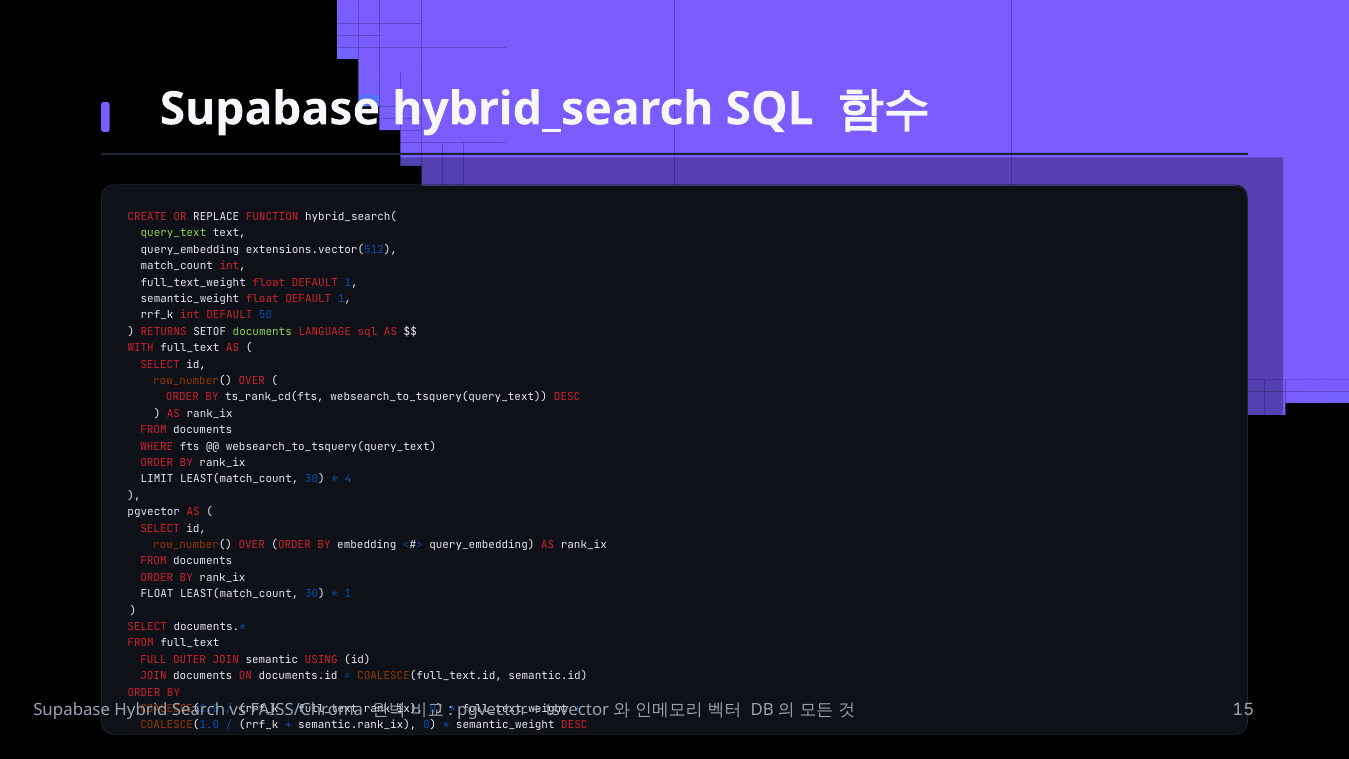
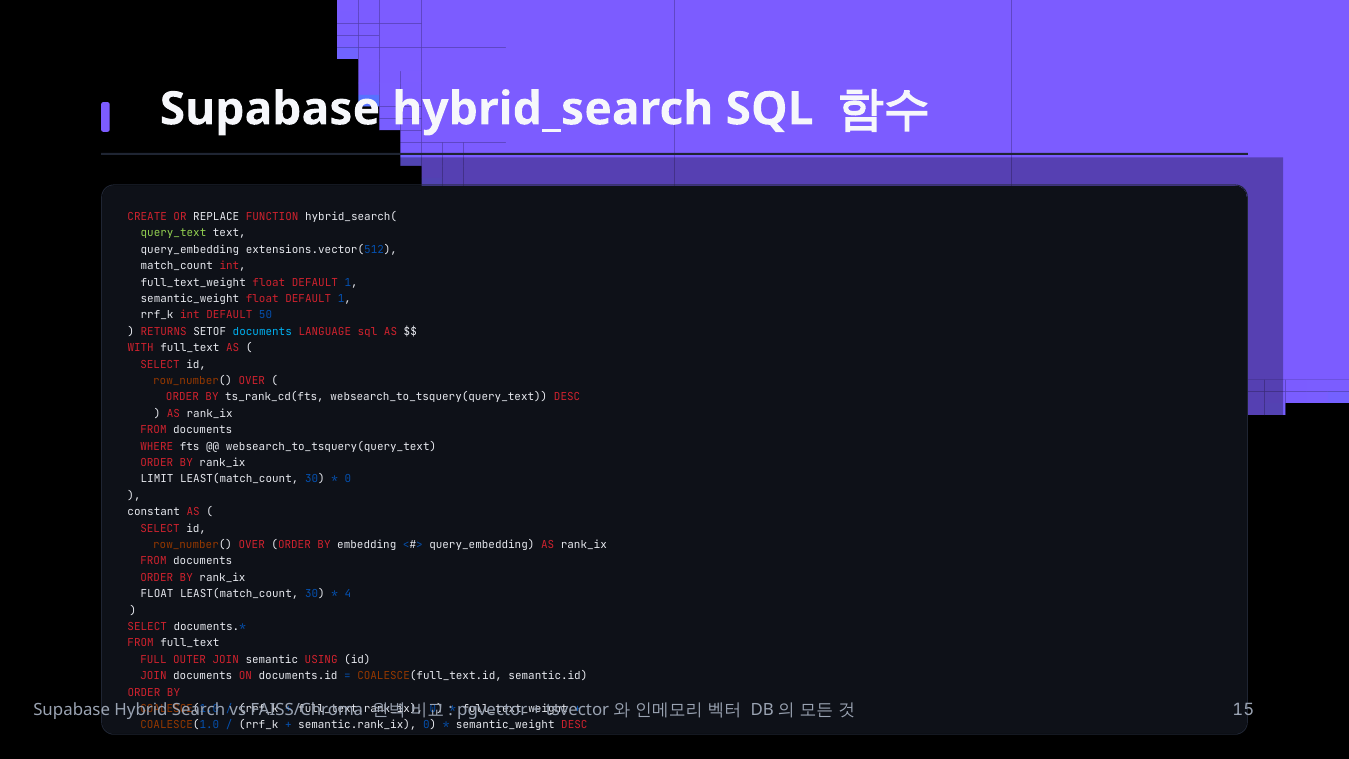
documents colour: light green -> light blue (262, 332)
4: 4 -> 0 (348, 479)
pgvector: pgvector -> constant (154, 512)
1: 1 -> 4 (348, 594)
